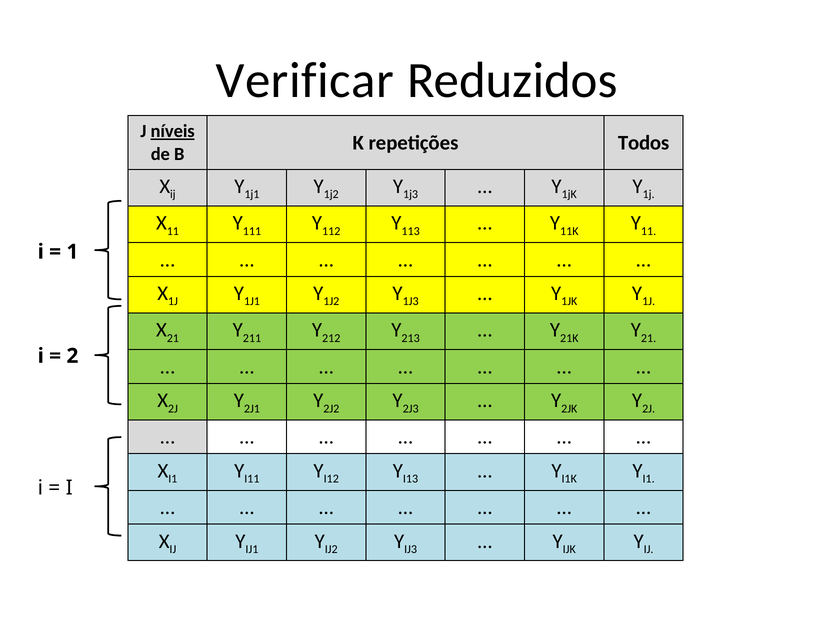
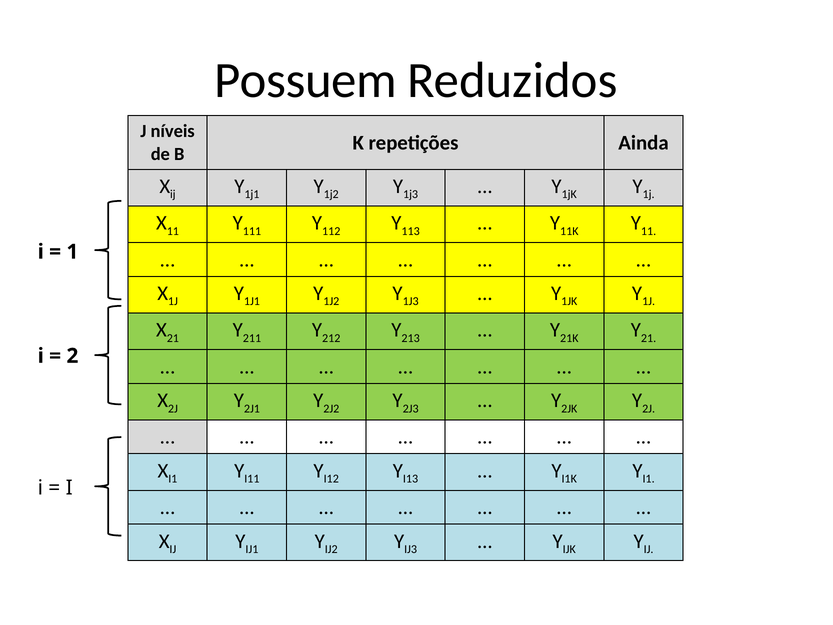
Verificar: Verificar -> Possuem (305, 81)
níveis underline: present -> none (173, 131)
Todos: Todos -> Ainda (643, 143)
